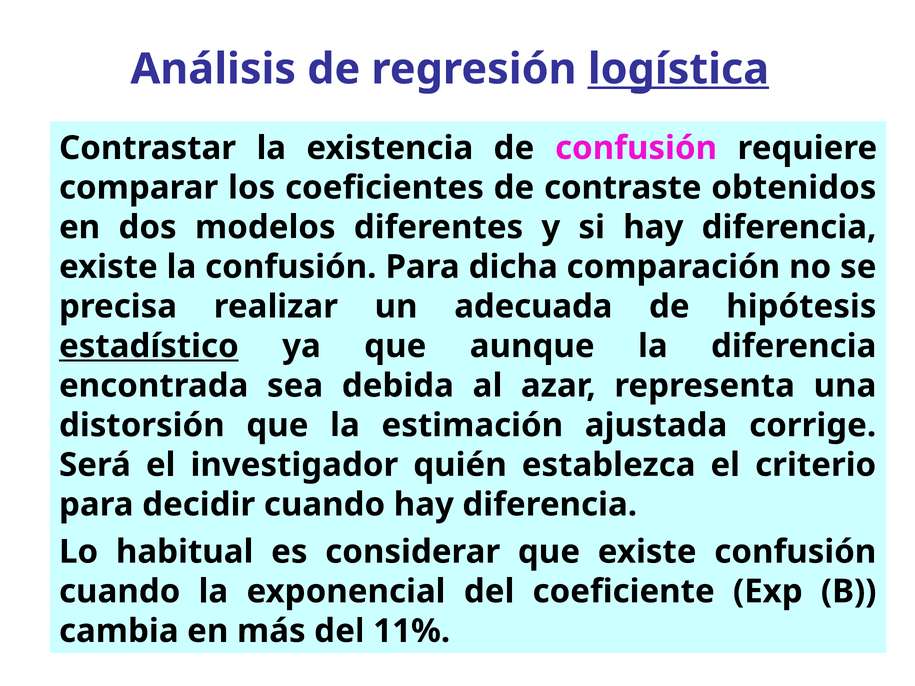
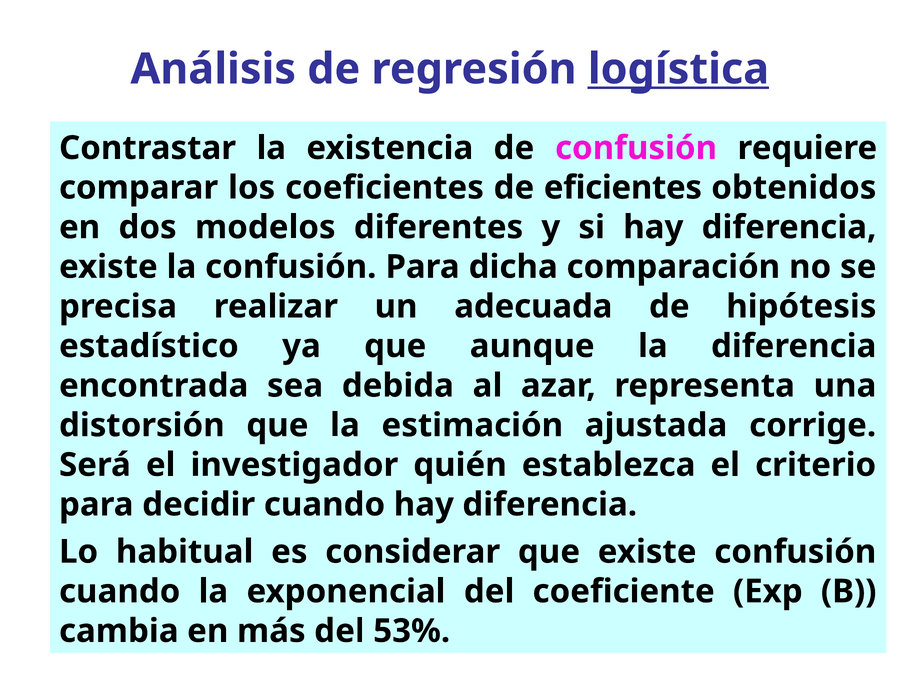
contraste: contraste -> eficientes (623, 188)
estadístico underline: present -> none (149, 346)
11%: 11% -> 53% (412, 631)
